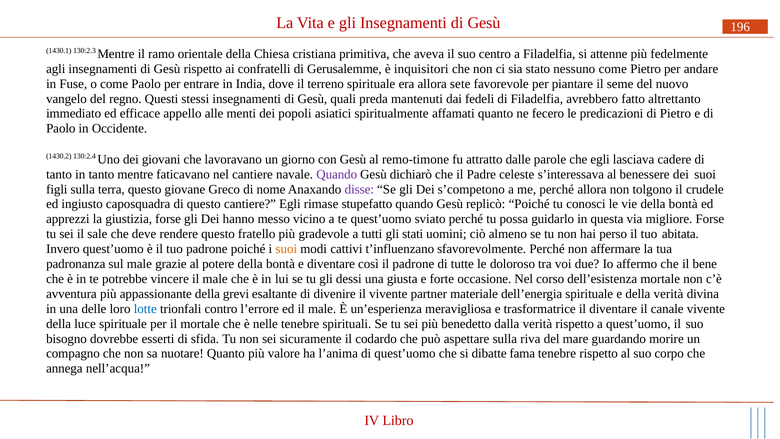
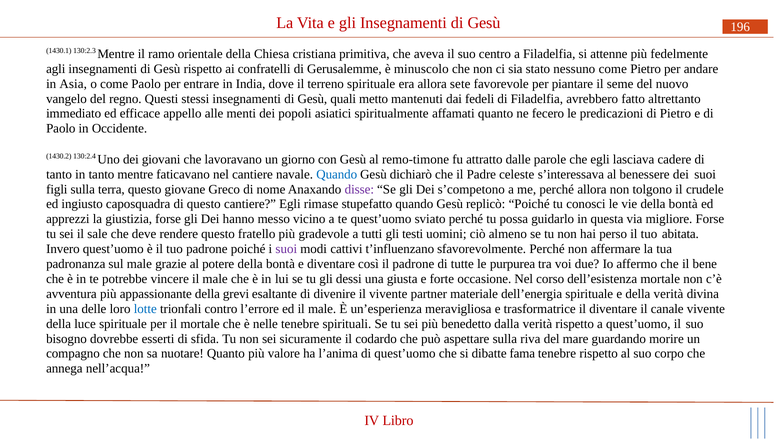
inquisitori: inquisitori -> minuscolo (421, 69)
Fuse: Fuse -> Asia (73, 84)
preda: preda -> metto (374, 99)
Quando colour: purple -> blue (337, 174)
stati: stati -> testi (413, 234)
suoi colour: orange -> purple (286, 249)
doloroso: doloroso -> purpurea (513, 264)
